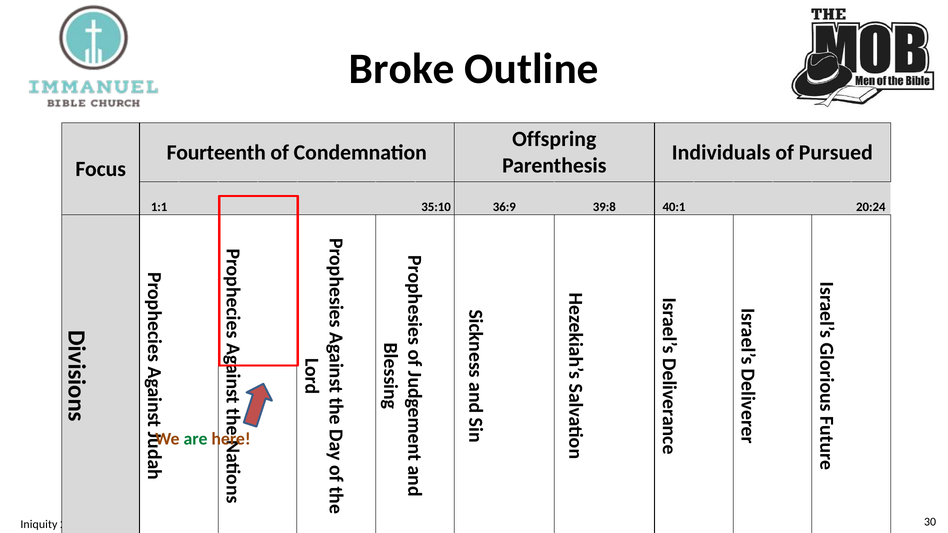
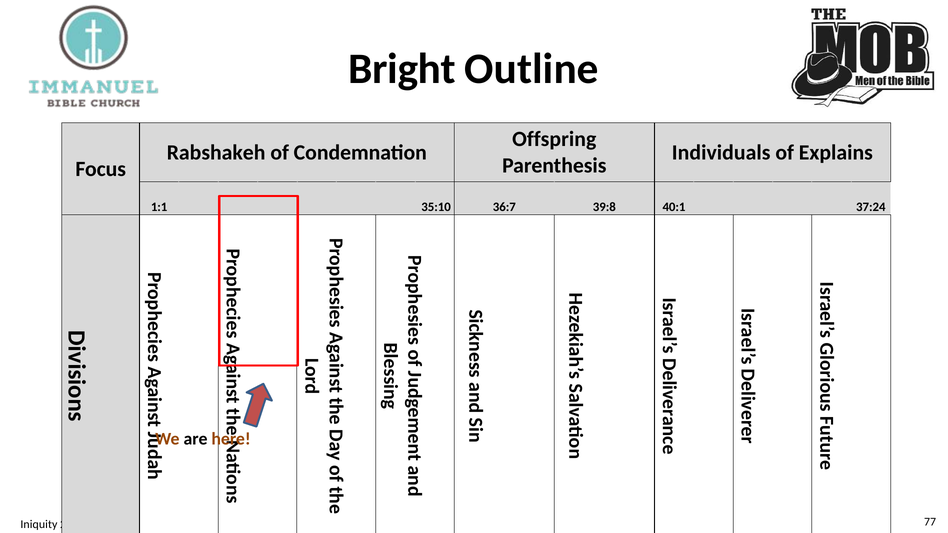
Broke: Broke -> Bright (402, 69)
Fourteenth: Fourteenth -> Rabshakeh (216, 152)
Pursued: Pursued -> Explains (836, 152)
36:9: 36:9 -> 36:7 (504, 207)
20:24: 20:24 -> 37:24 (871, 207)
are colour: green -> black (196, 439)
30: 30 -> 77 (930, 522)
